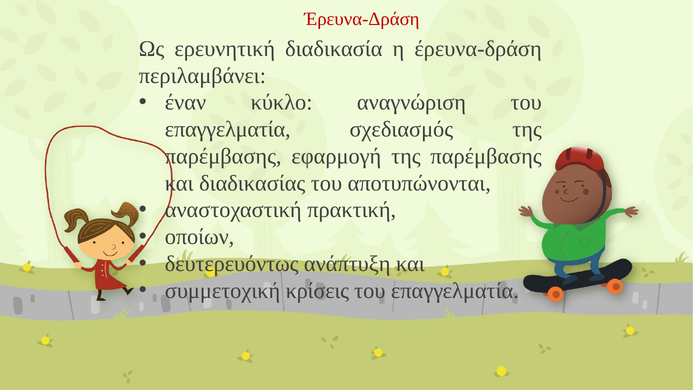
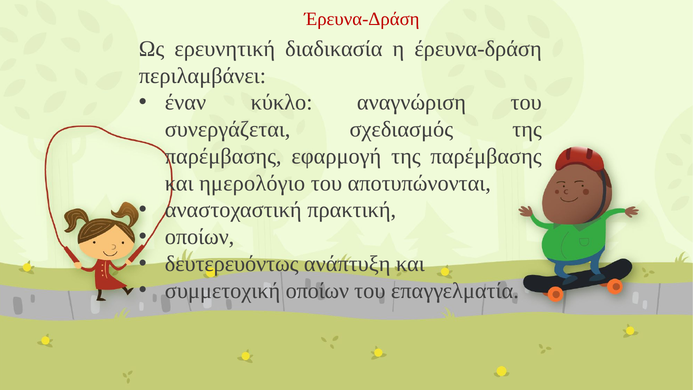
επαγγελματία: επαγγελματία -> συνεργάζεται (228, 129)
διαδικασίας: διαδικασίας -> ημερολόγιο (252, 183)
συμμετοχική κρίσεις: κρίσεις -> οποίων (317, 291)
